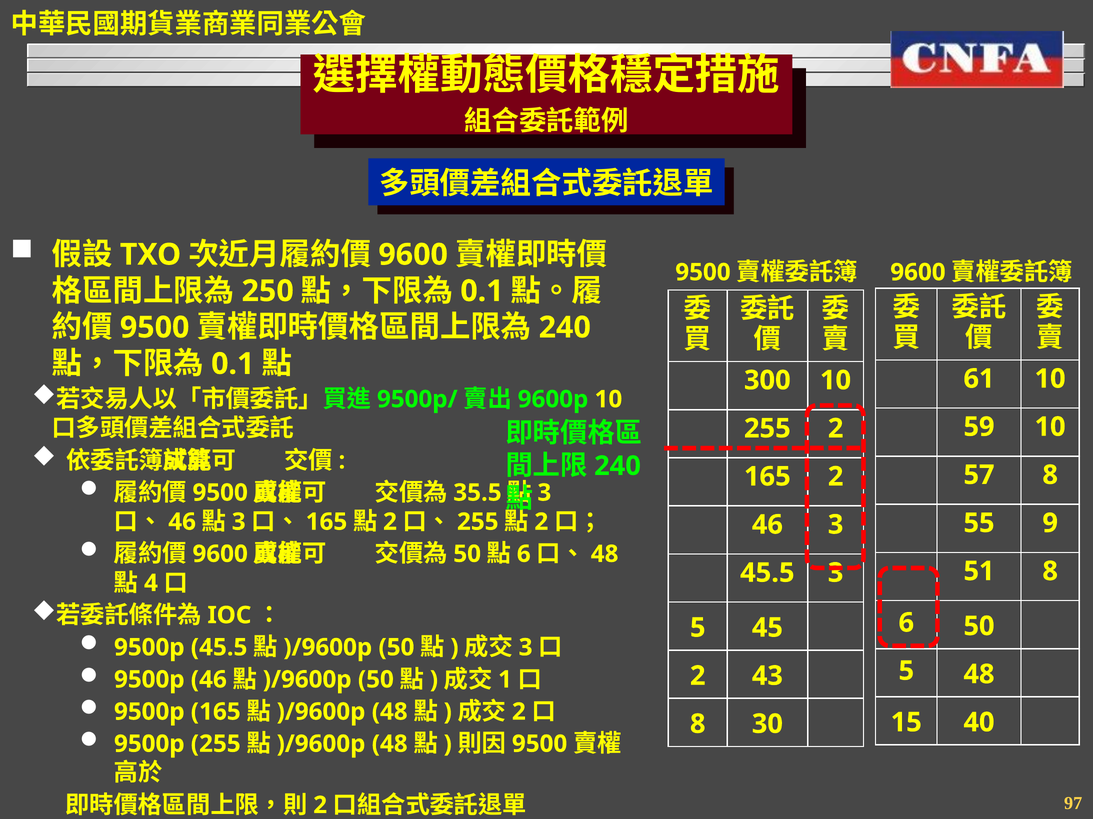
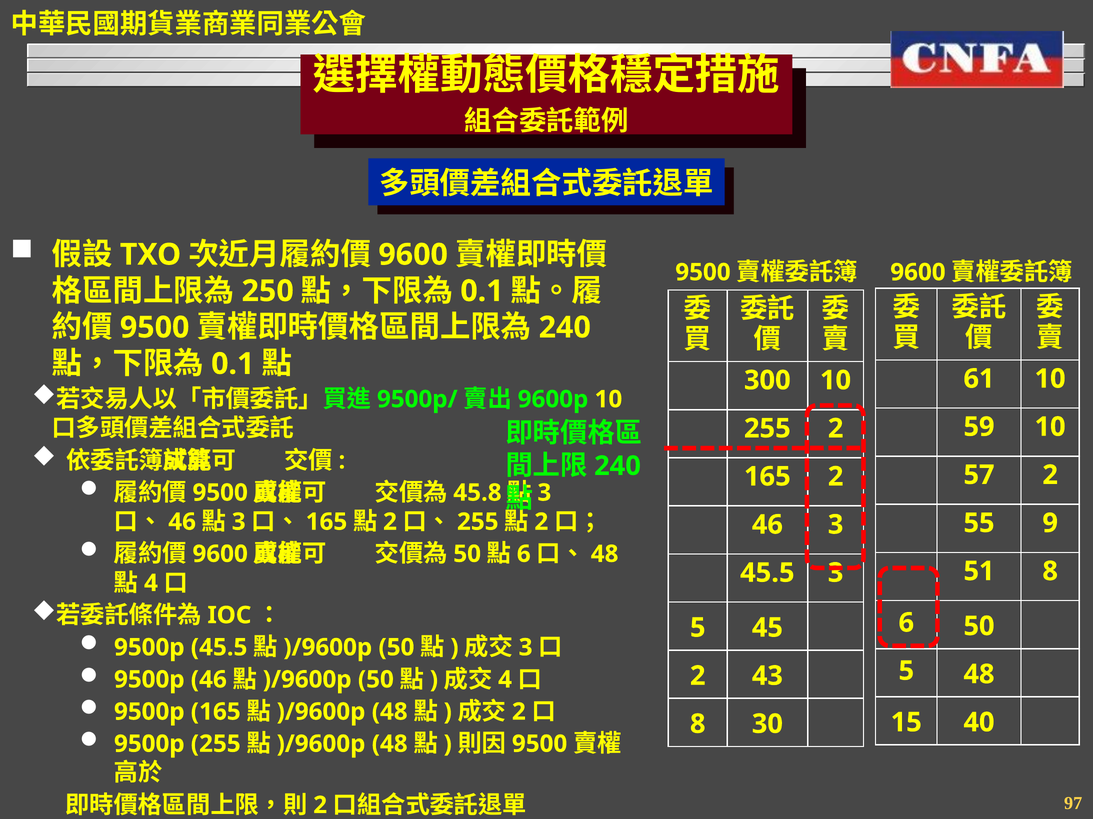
57 8: 8 -> 2 (1050, 475)
35.5: 35.5 -> 45.8 (477, 493)
1: 1 -> 4 (505, 680)
